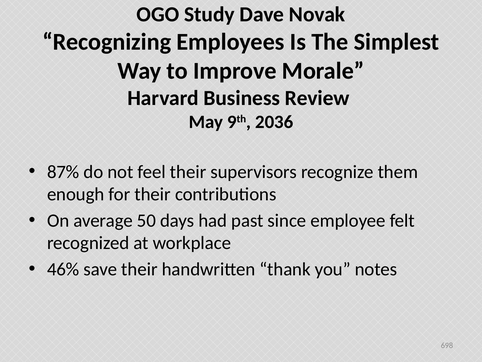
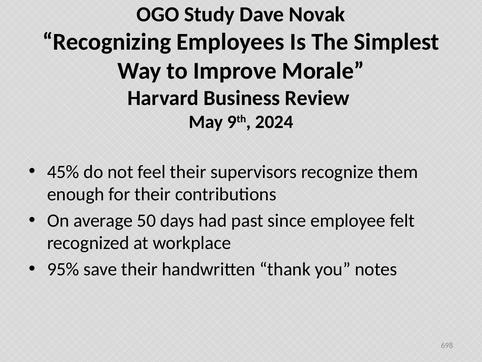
2036: 2036 -> 2024 (274, 122)
87%: 87% -> 45% (63, 172)
46%: 46% -> 95% (63, 269)
